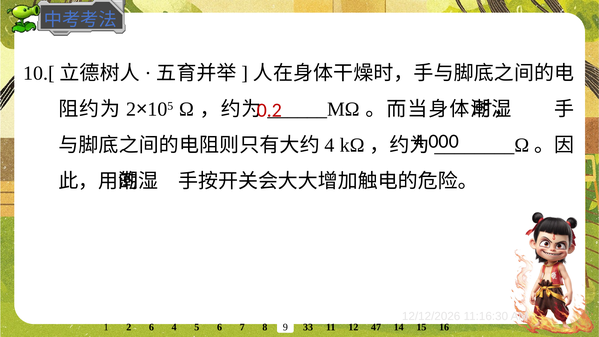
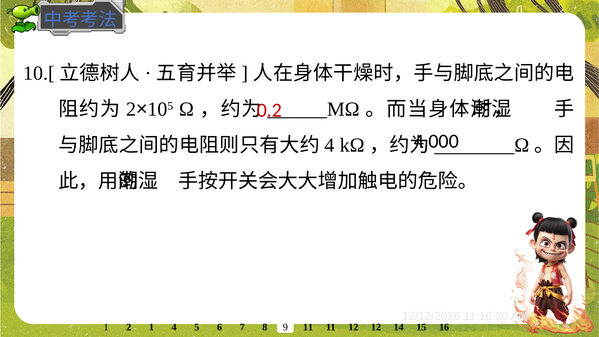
1 33: 33 -> 11 (308, 327)
12 47: 47 -> 12 (376, 327)
2 6: 6 -> 1 (151, 327)
